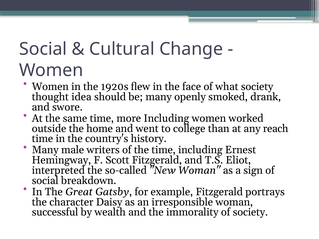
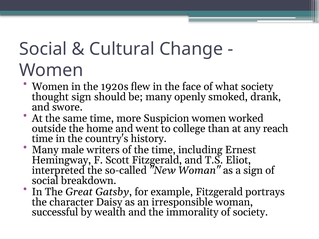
thought idea: idea -> sign (81, 97)
more Including: Including -> Suspicion (166, 118)
